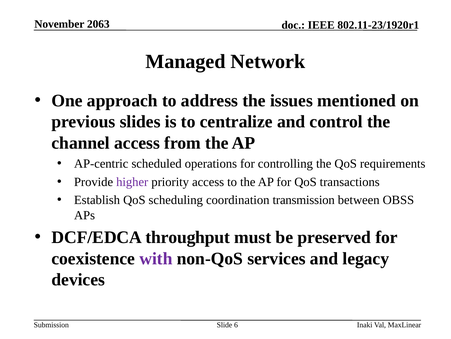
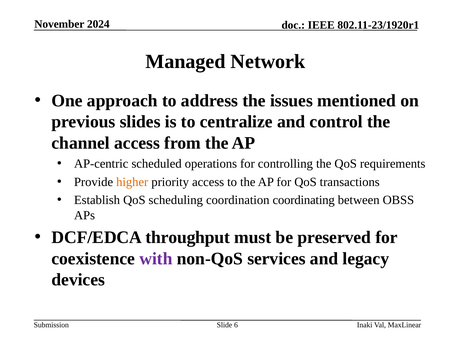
2063: 2063 -> 2024 (98, 24)
higher colour: purple -> orange (132, 182)
transmission: transmission -> coordinating (304, 200)
